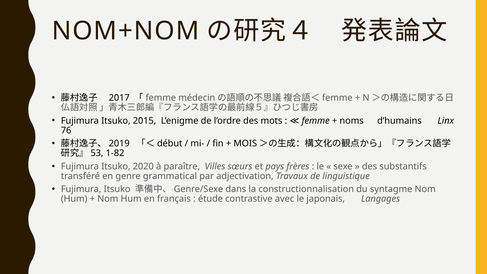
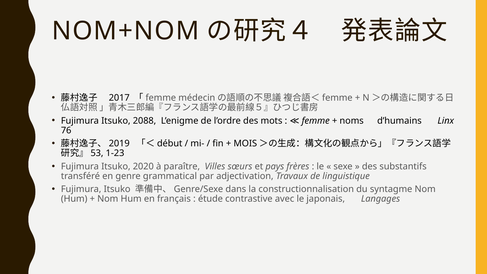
2015: 2015 -> 2088 (145, 121)
1-82: 1-82 -> 1-23 (115, 153)
